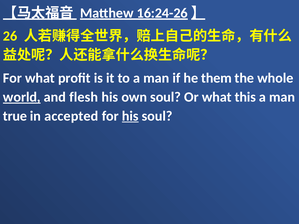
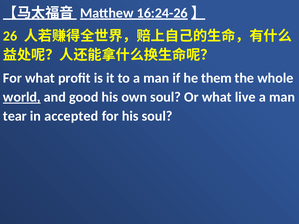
flesh: flesh -> good (84, 97)
this: this -> live (245, 97)
true: true -> tear (15, 116)
his underline: present -> none (130, 116)
